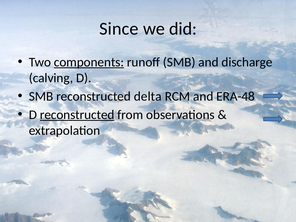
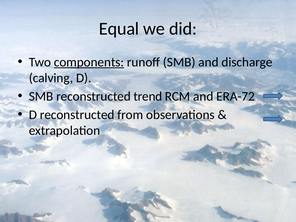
Since: Since -> Equal (119, 29)
delta: delta -> trend (148, 96)
ERA-48: ERA-48 -> ERA-72 (235, 96)
reconstructed underline: present -> none (77, 115)
